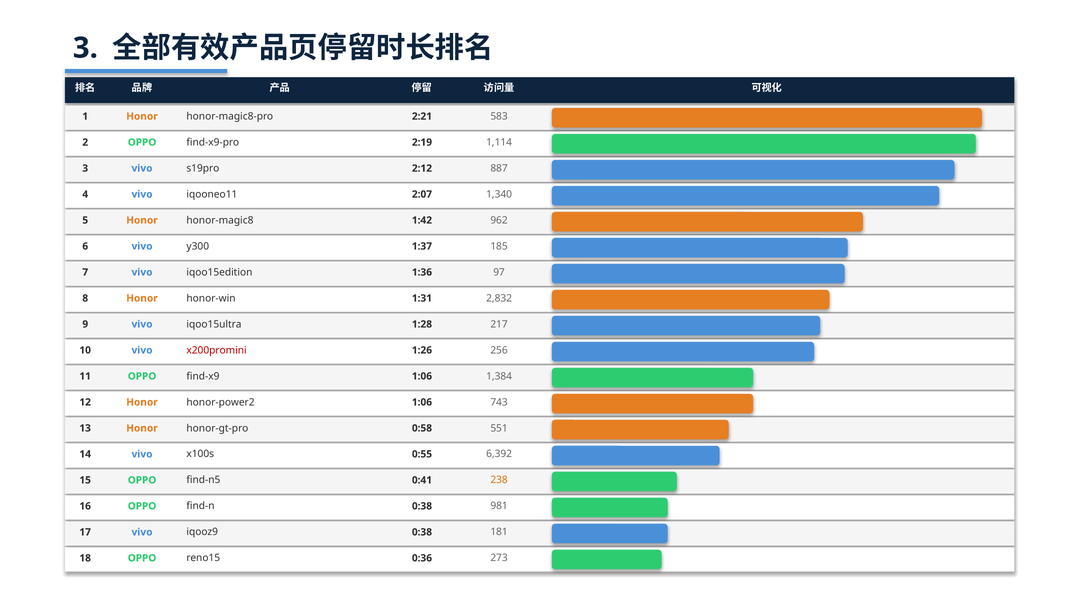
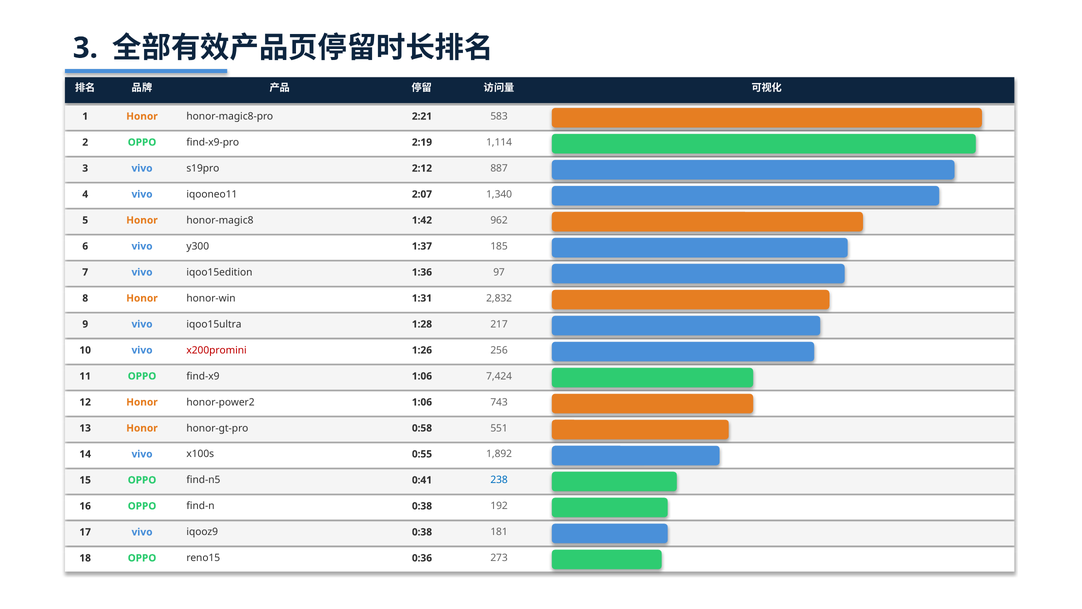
1,384: 1,384 -> 7,424 (499, 376)
6,392: 6,392 -> 1,892 (499, 454)
238 colour: orange -> blue (499, 480)
981: 981 -> 192 (499, 506)
